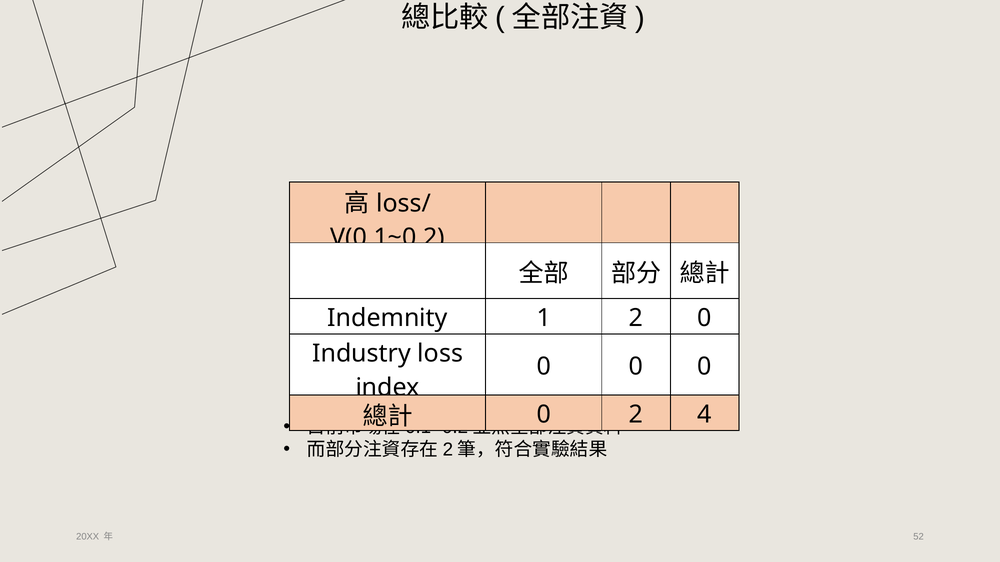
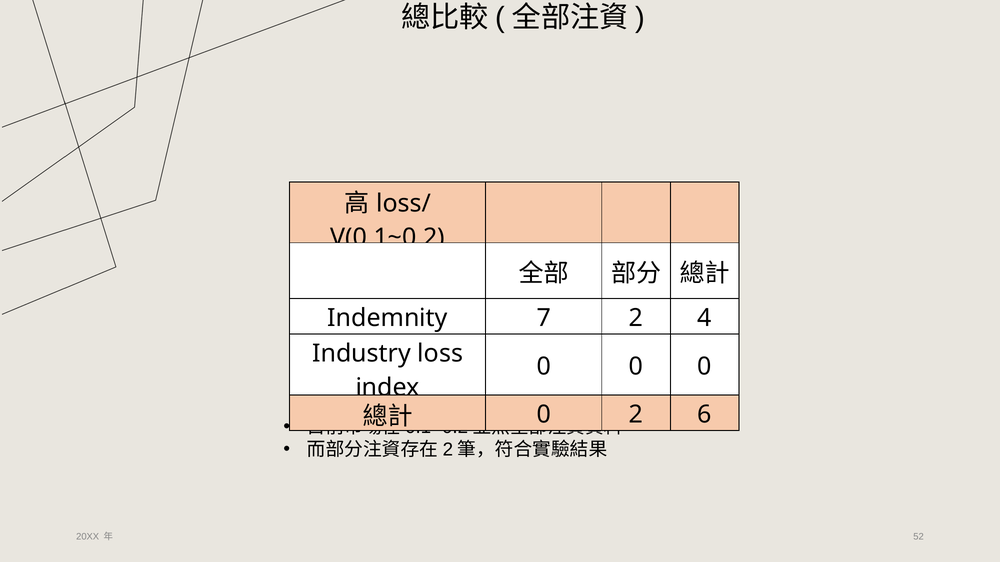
1: 1 -> 7 (544, 318)
2 0: 0 -> 4 (705, 318)
4: 4 -> 6 (705, 415)
